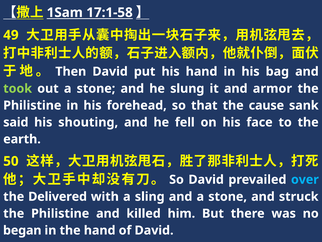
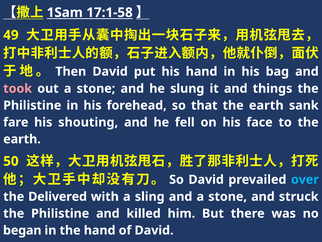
took colour: light green -> pink (18, 88)
armor: armor -> things (273, 88)
that the cause: cause -> earth (266, 105)
said: said -> fare (16, 122)
